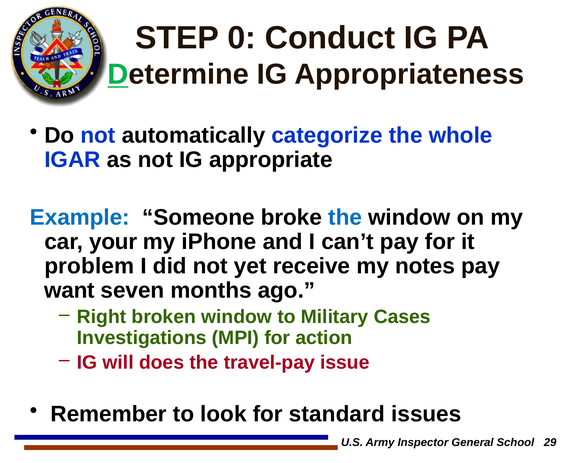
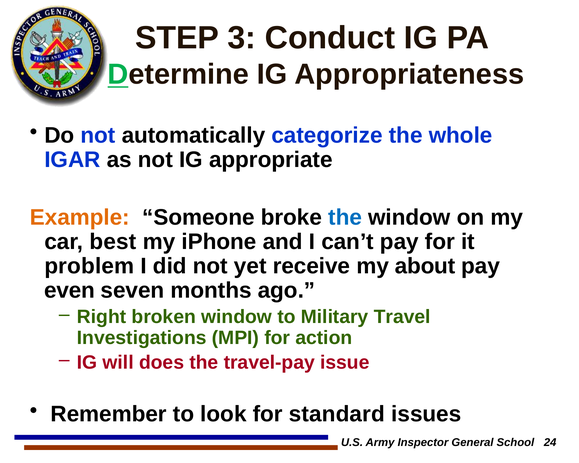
0: 0 -> 3 (242, 38)
Example colour: blue -> orange (80, 218)
your: your -> best (113, 242)
notes: notes -> about (425, 266)
want: want -> even (69, 291)
Cases: Cases -> Travel (402, 317)
29: 29 -> 24 (550, 443)
